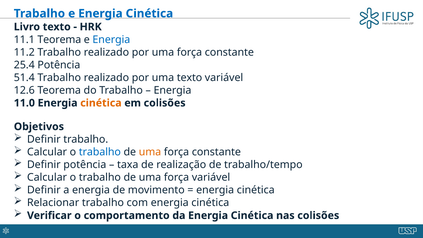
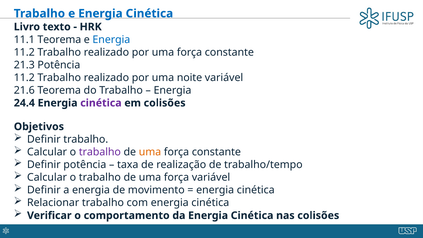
25.4: 25.4 -> 21.3 (24, 65)
51.4: 51.4 -> 11.2 (24, 78)
uma texto: texto -> noite (190, 78)
12.6: 12.6 -> 21.6 (24, 90)
11.0: 11.0 -> 24.4 (24, 103)
cinética colour: orange -> purple (101, 103)
trabalho colour: blue -> purple (100, 152)
